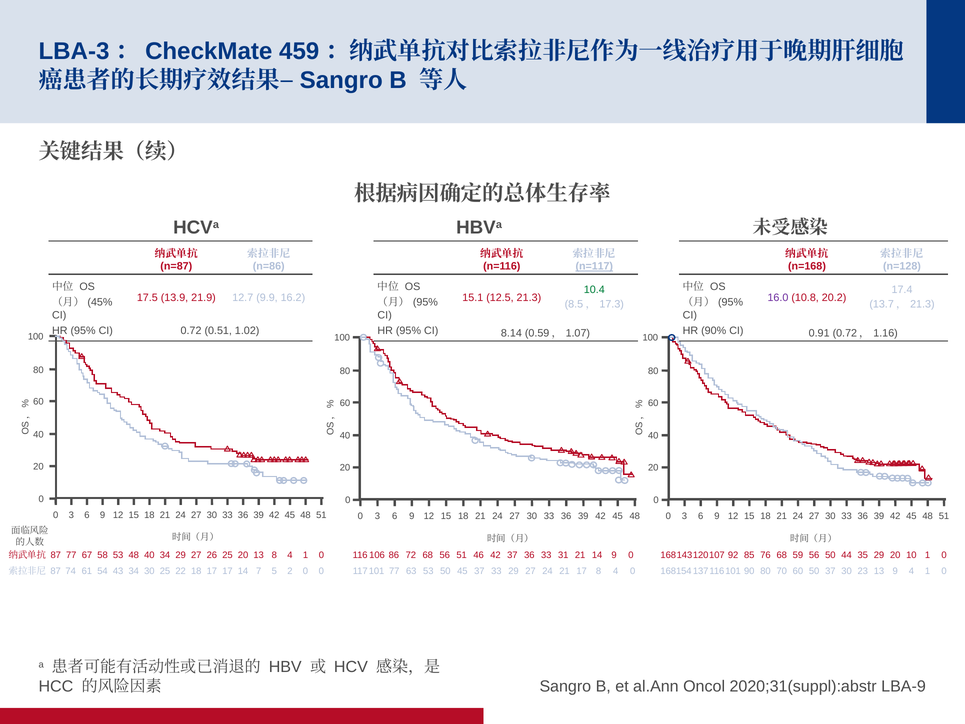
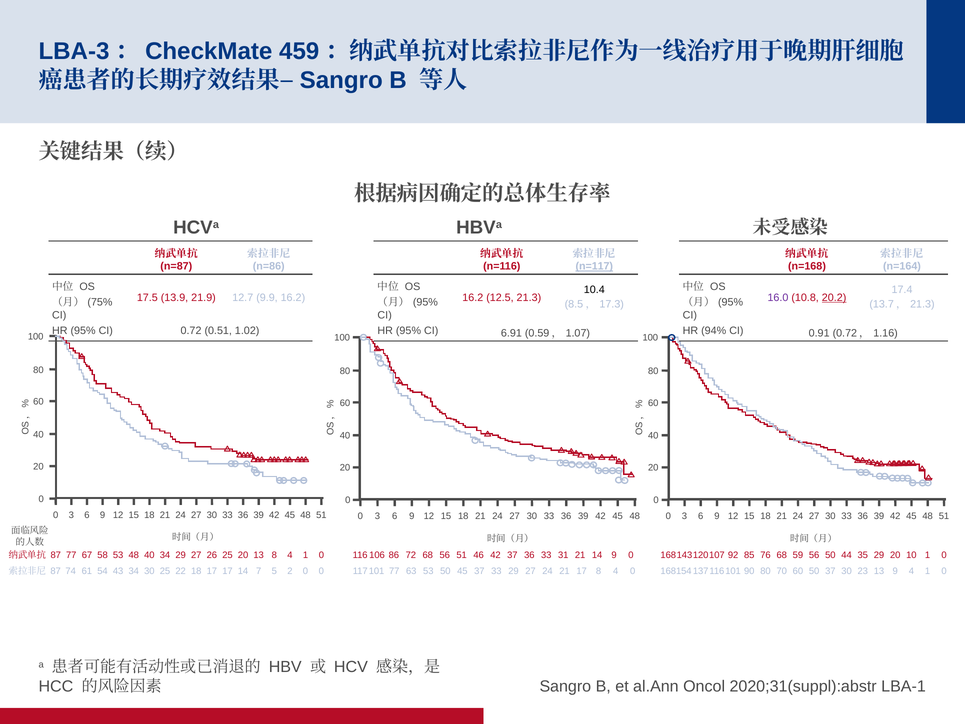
n=128: n=128 -> n=164 (902, 266)
10.4 colour: green -> black (594, 290)
15.1: 15.1 -> 16.2 (473, 297)
20.2 underline: none -> present (834, 297)
45%: 45% -> 75% (100, 302)
8.14: 8.14 -> 6.91 (511, 333)
90%: 90% -> 94% (714, 331)
LBA-9: LBA-9 -> LBA-1 (904, 686)
